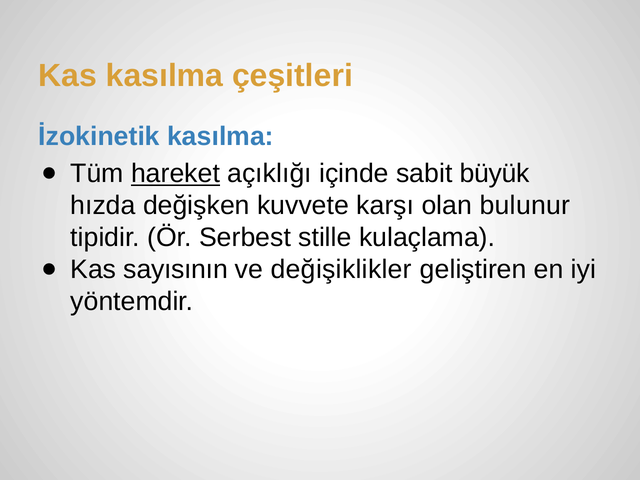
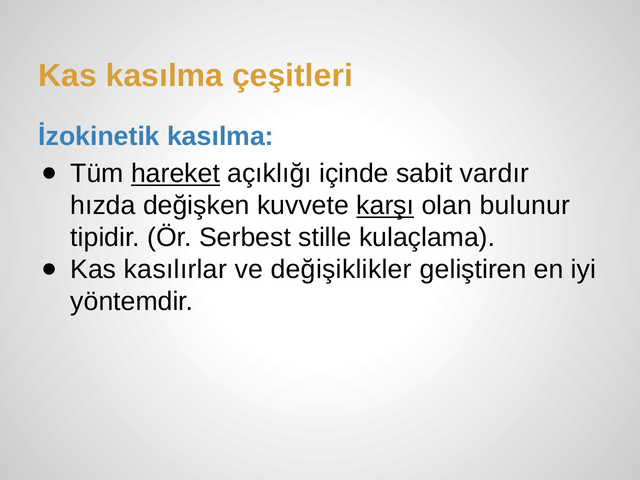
büyük: büyük -> vardır (495, 174)
karşı underline: none -> present (385, 206)
sayısının: sayısının -> kasılırlar (175, 270)
